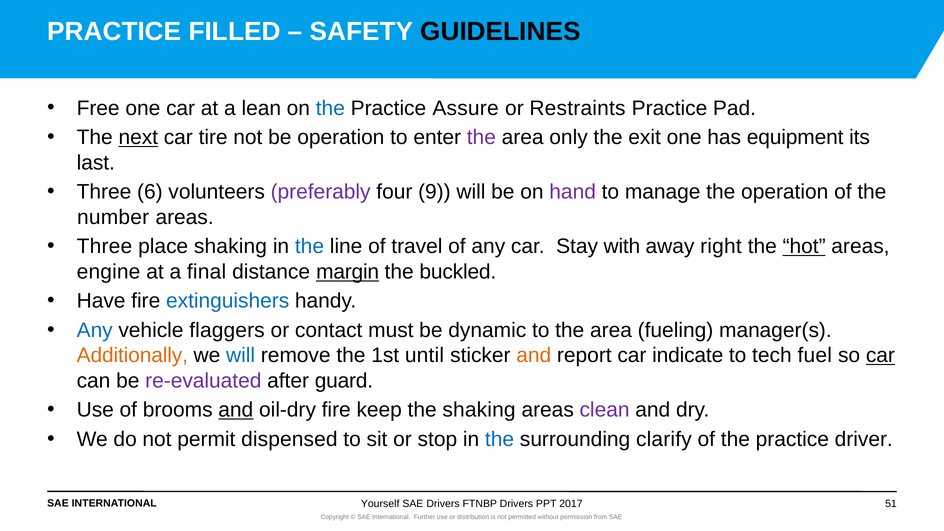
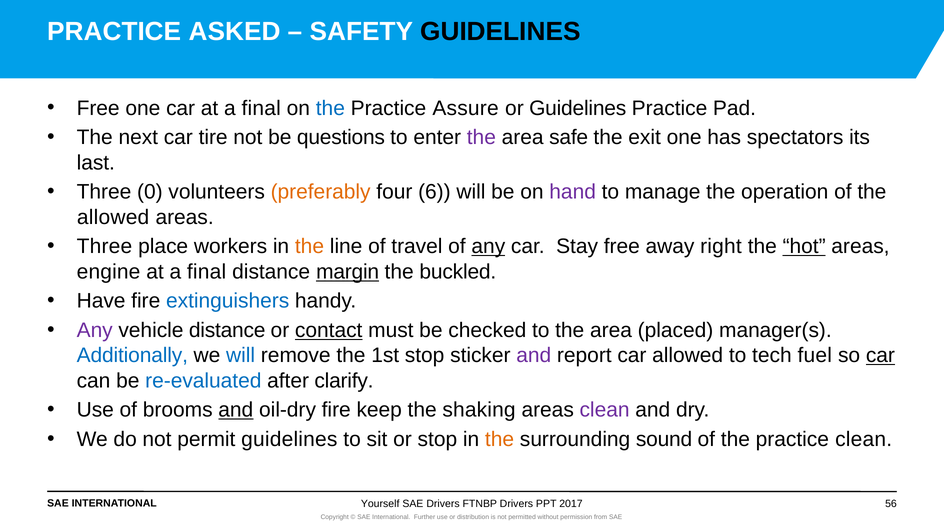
FILLED: FILLED -> ASKED (235, 32)
car at a lean: lean -> final (261, 108)
or Restraints: Restraints -> Guidelines (578, 108)
next underline: present -> none (138, 137)
be operation: operation -> questions (341, 137)
only: only -> safe (569, 137)
equipment: equipment -> spectators (795, 137)
6: 6 -> 0 (150, 192)
preferably colour: purple -> orange (321, 192)
9: 9 -> 6 (434, 192)
number: number -> allowed (113, 217)
place shaking: shaking -> workers (231, 247)
the colour: blue -> orange (309, 247)
any underline: none -> present (488, 247)
Stay with: with -> free (622, 247)
Any colour: blue -> purple (95, 330)
vehicle flaggers: flaggers -> distance (227, 330)
contact underline: none -> present (329, 330)
dynamic: dynamic -> checked (487, 330)
fueling: fueling -> placed (676, 330)
Additionally colour: orange -> blue (132, 356)
1st until: until -> stop (425, 356)
and colour: orange -> purple (534, 356)
car indicate: indicate -> allowed (688, 356)
re-evaluated colour: purple -> blue (203, 381)
guard: guard -> clarify (344, 381)
permit dispensed: dispensed -> guidelines (289, 439)
the colour: blue -> orange (500, 439)
clarify: clarify -> sound (664, 439)
practice driver: driver -> clean (864, 439)
51: 51 -> 56 (891, 504)
